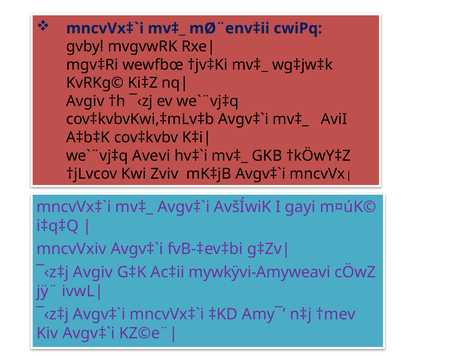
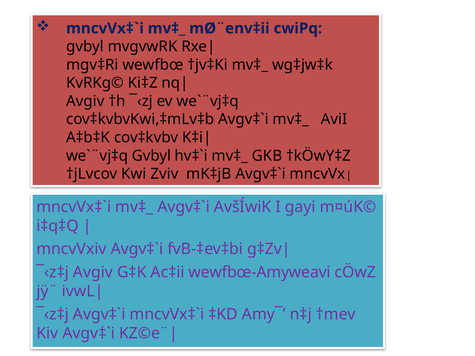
Avevi: Avevi -> Gvbyl (152, 156)
mywkÿvi-Amyweavi: mywkÿvi-Amyweavi -> wewfbœ-Amyweavi (260, 272)
